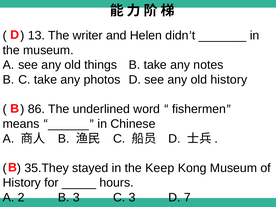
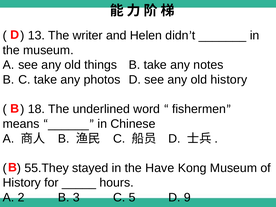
86: 86 -> 18 (36, 109)
35.They: 35.They -> 55.They (47, 168)
Keep: Keep -> Have (160, 168)
C 3: 3 -> 5 (132, 197)
7: 7 -> 9 (187, 197)
